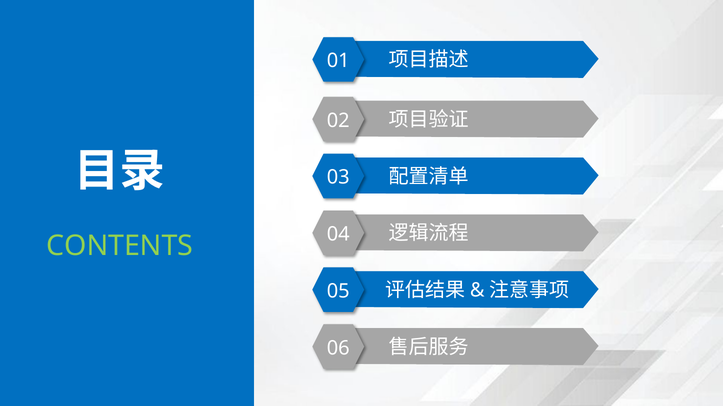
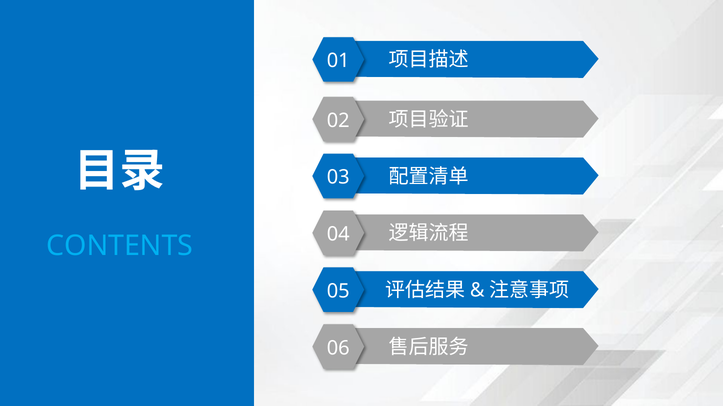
CONTENTS colour: light green -> light blue (120, 246)
